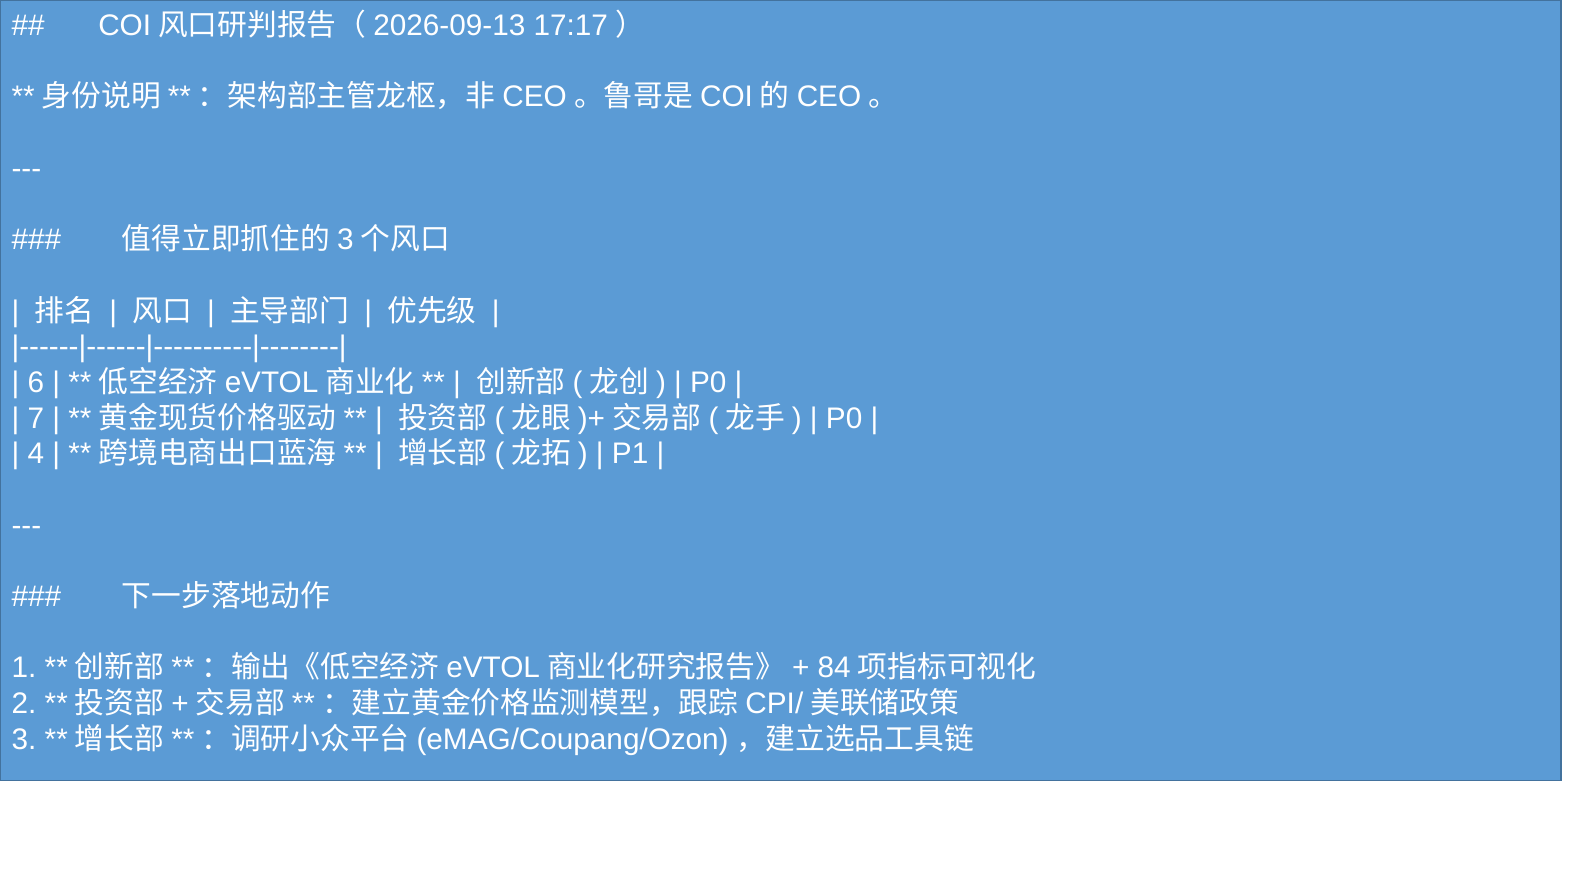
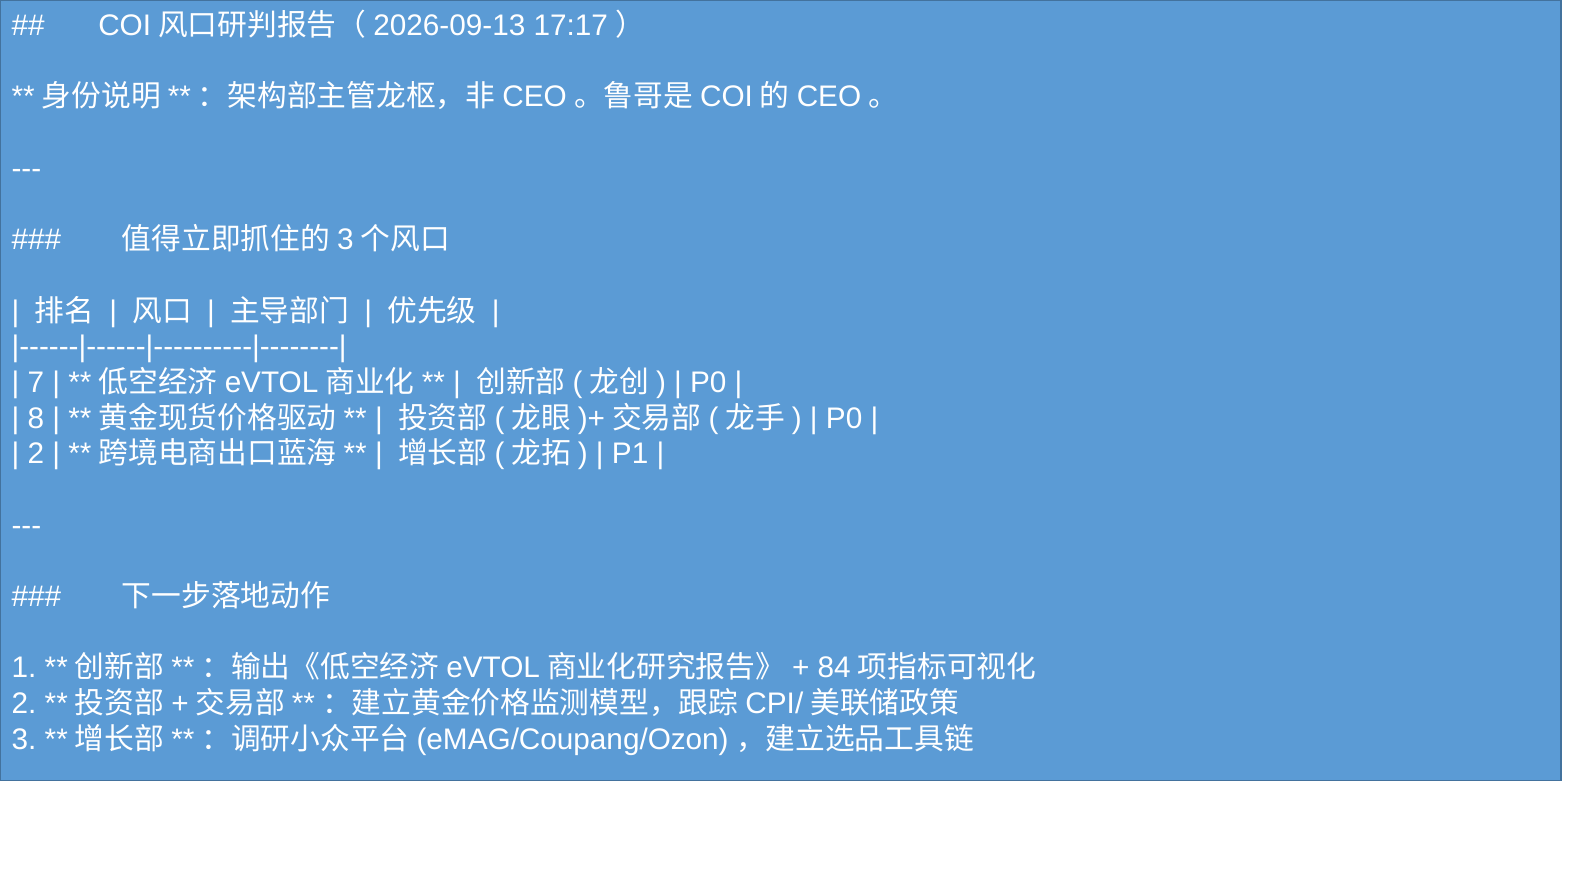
6: 6 -> 7 (36, 383)
7: 7 -> 8 (36, 418)
4: 4 -> 2 (36, 454)
